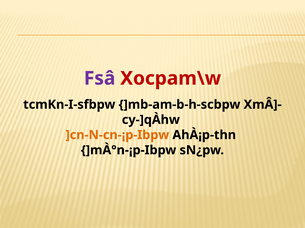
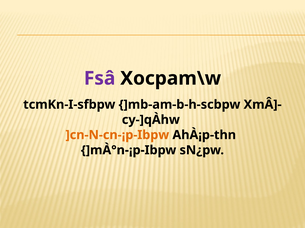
Xocpam\w colour: red -> black (171, 79)
